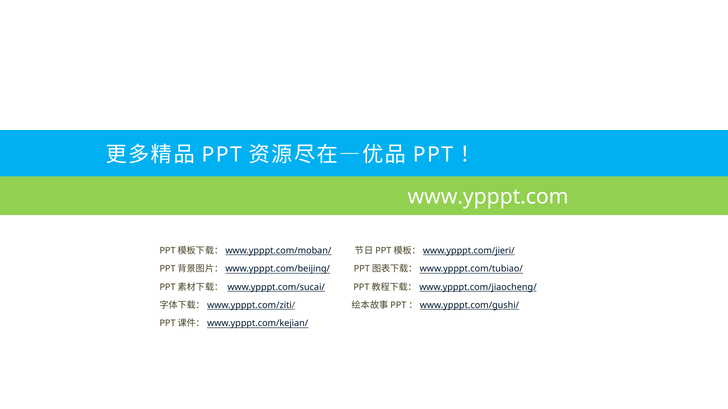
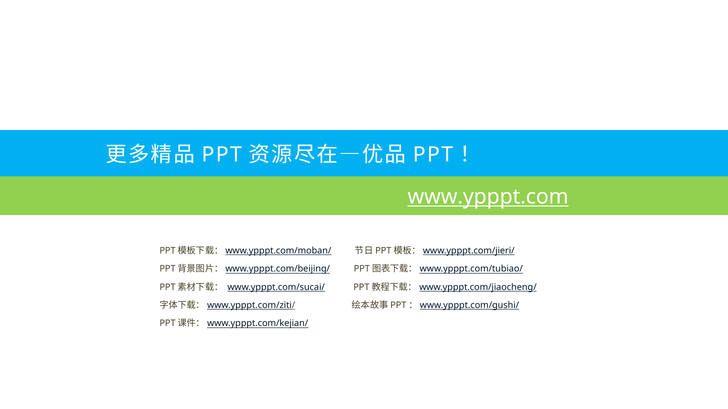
www.ypppt.com underline: none -> present (488, 197)
